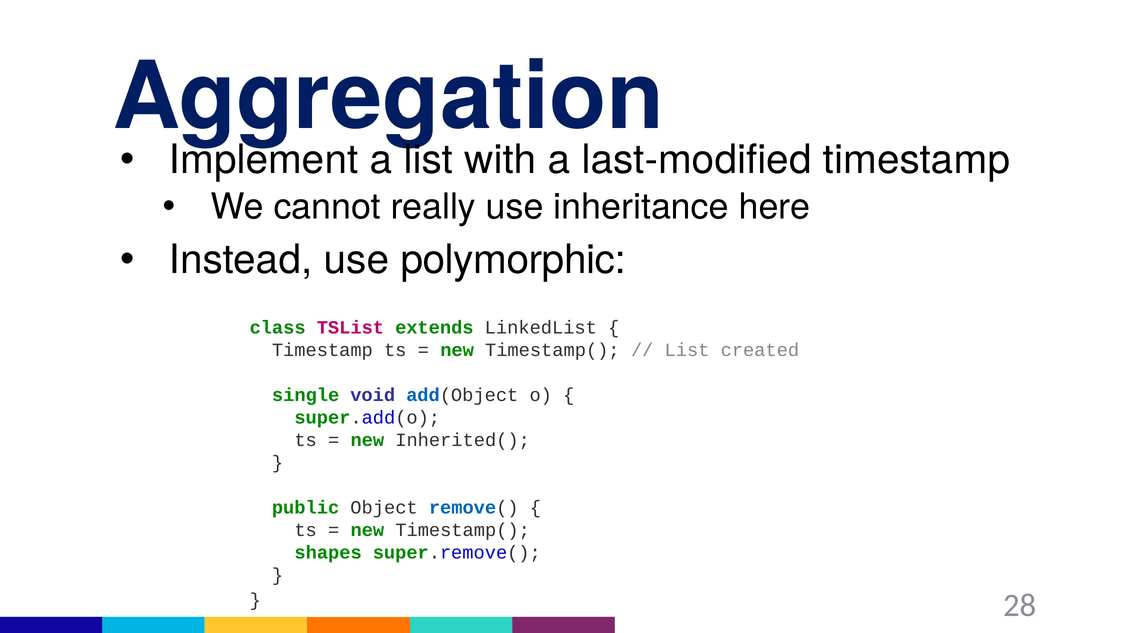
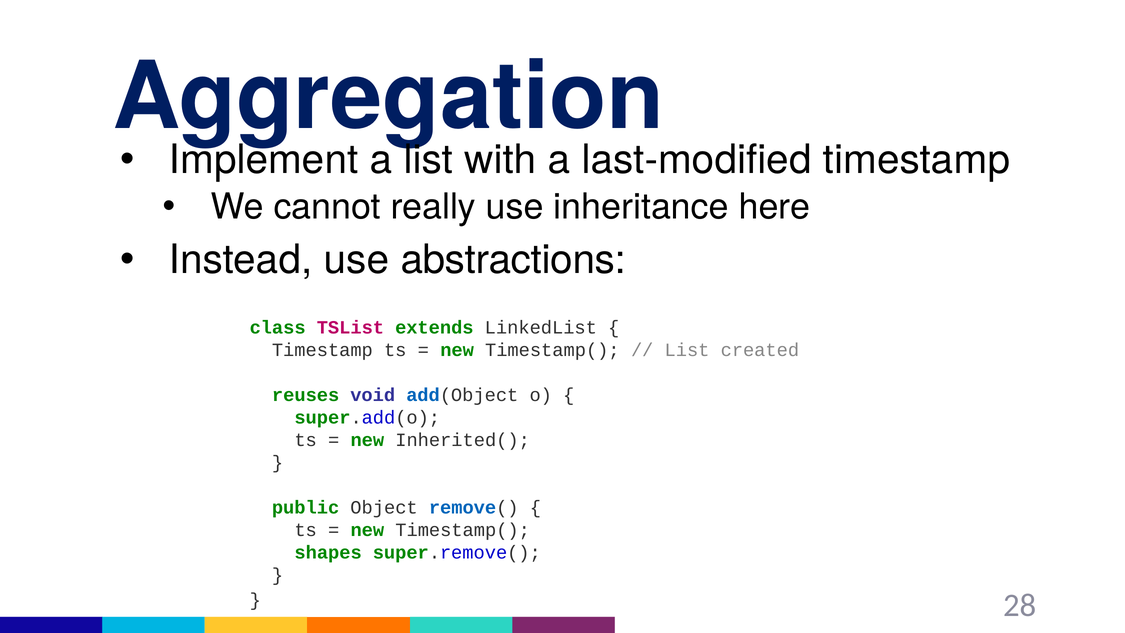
polymorphic: polymorphic -> abstractions (513, 260)
single: single -> reuses (306, 395)
